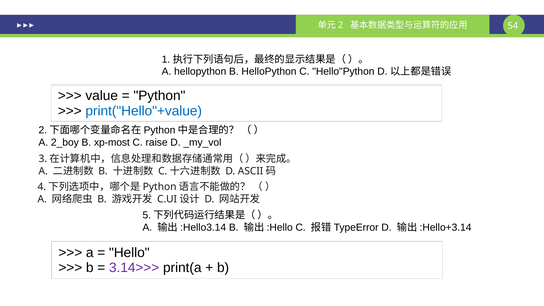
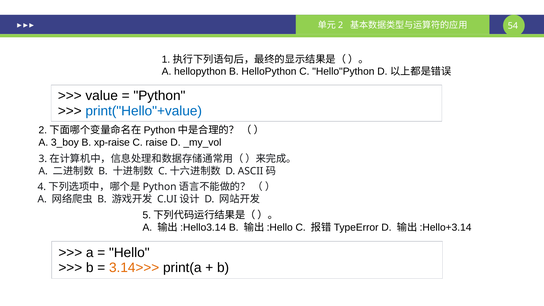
2_boy: 2_boy -> 3_boy (65, 142)
xp-most: xp-most -> xp-raise (112, 142)
3.14>>> colour: purple -> orange (134, 268)
